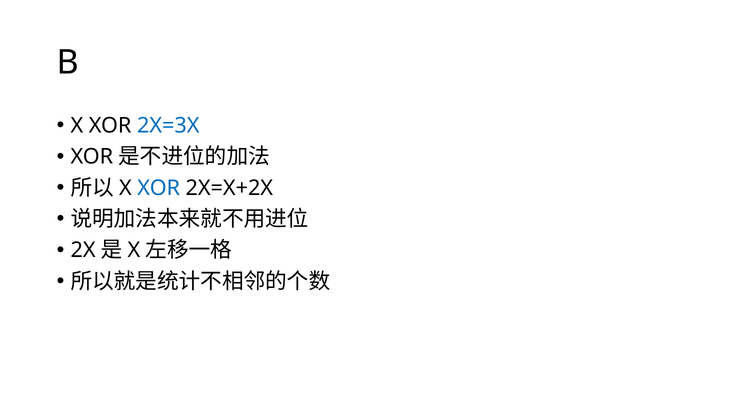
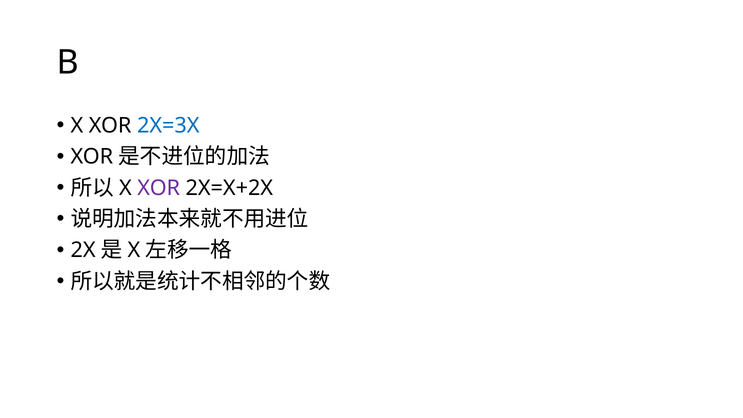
XOR colour: blue -> purple (159, 188)
